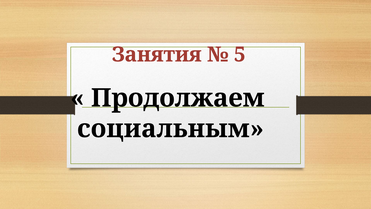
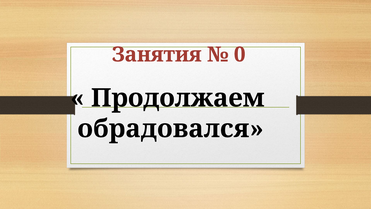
5: 5 -> 0 (240, 54)
социальным: социальным -> обрадовался (171, 129)
